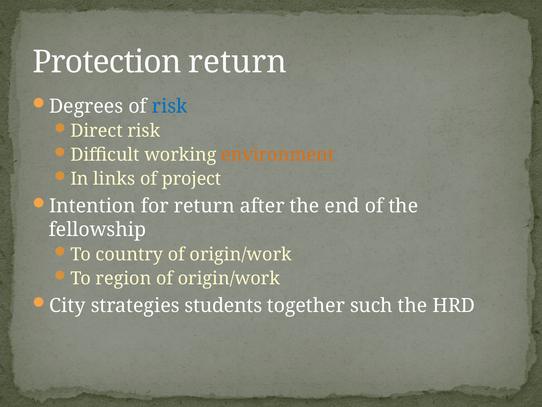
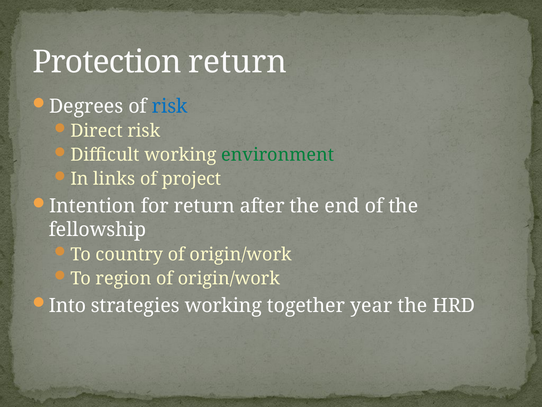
environment colour: orange -> green (278, 155)
City: City -> Into (67, 305)
strategies students: students -> working (223, 305)
such: such -> year (371, 305)
